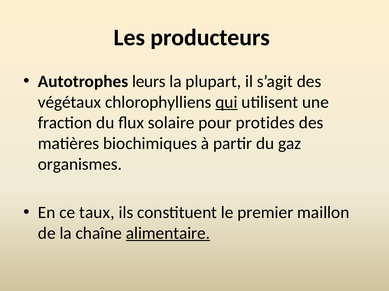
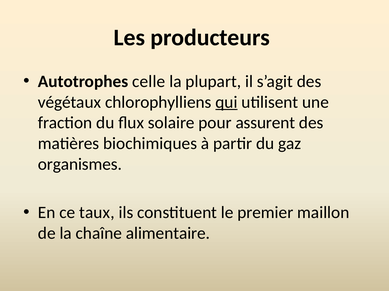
leurs: leurs -> celle (149, 82)
protides: protides -> assurent (265, 123)
alimentaire underline: present -> none (168, 234)
